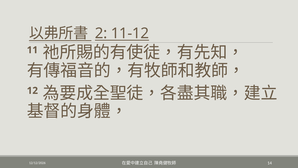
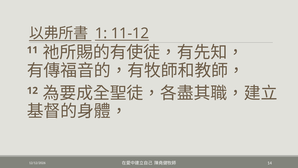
2: 2 -> 1 (101, 33)
